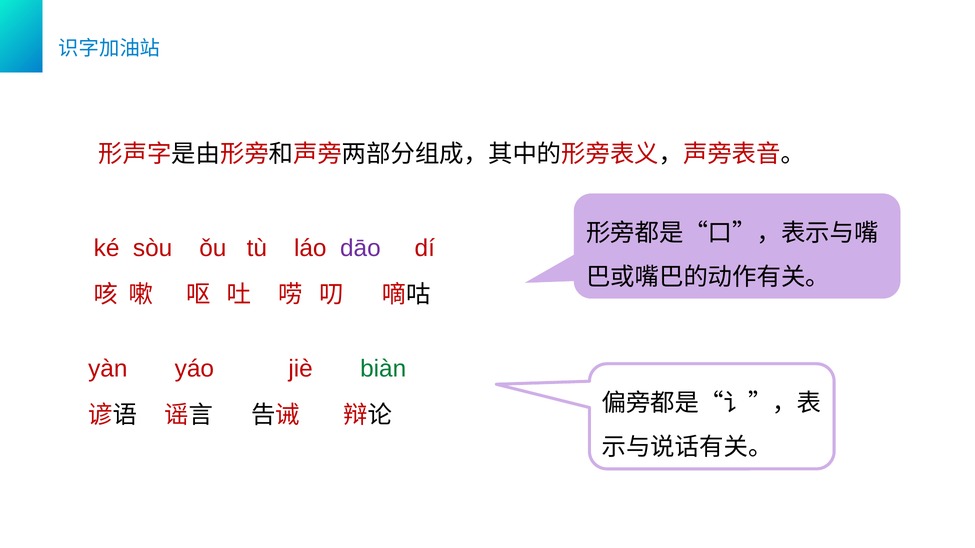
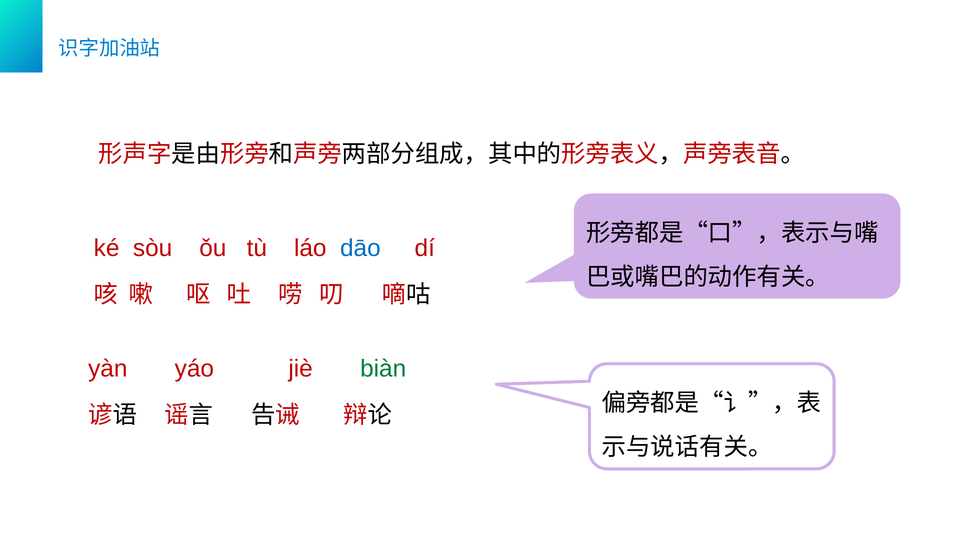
dāo colour: purple -> blue (360, 248)
